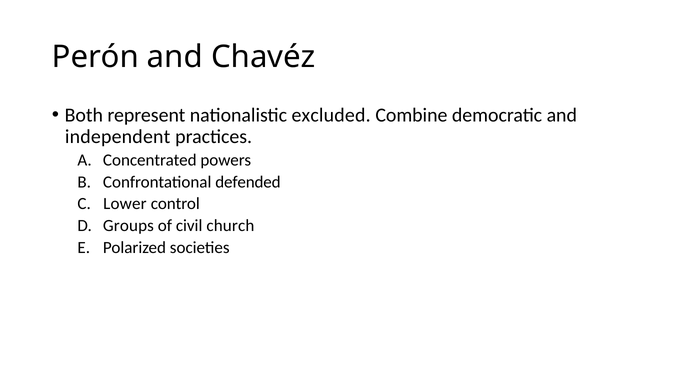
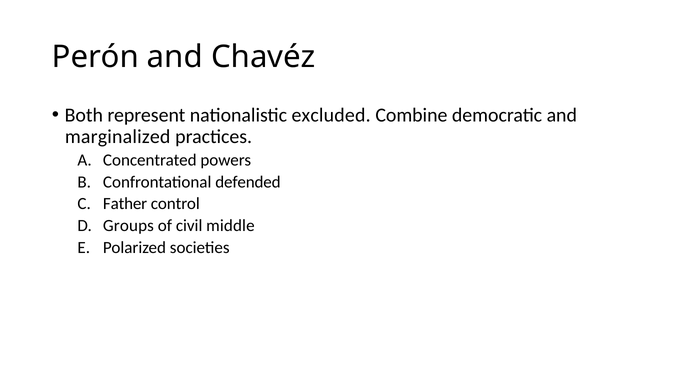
independent: independent -> marginalized (118, 137)
Lower: Lower -> Father (125, 204)
church: church -> middle (230, 226)
